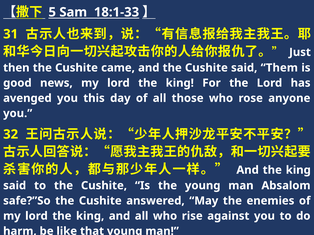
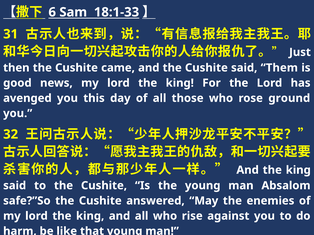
5: 5 -> 6 (52, 12)
anyone: anyone -> ground (289, 98)
